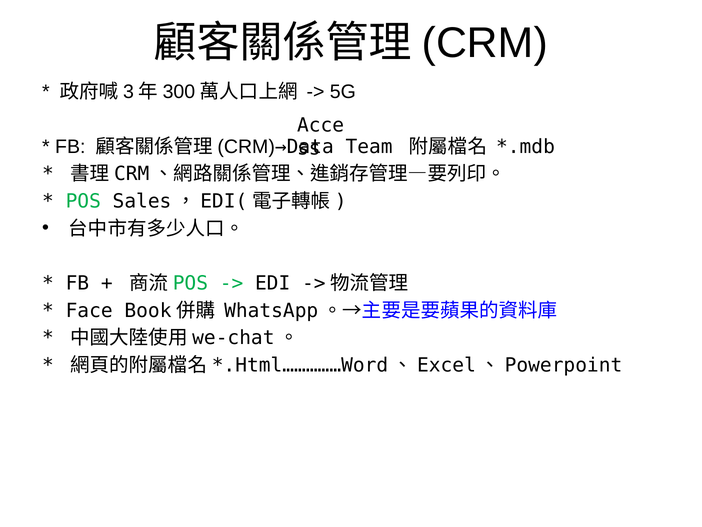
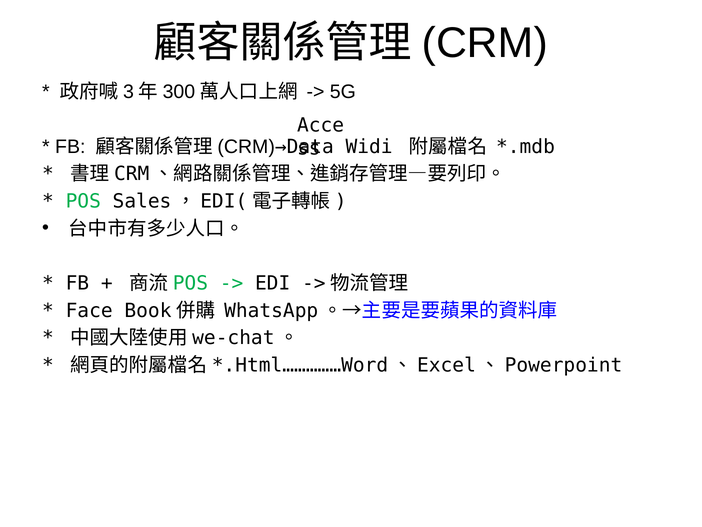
Team: Team -> Widi (369, 147)
